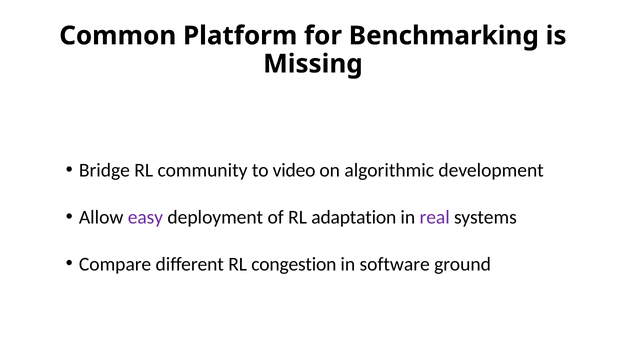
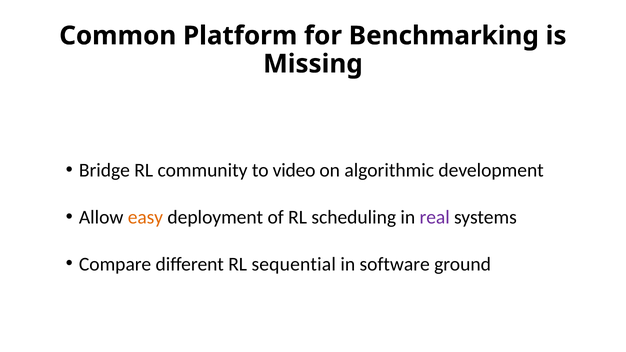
easy colour: purple -> orange (145, 217)
adaptation: adaptation -> scheduling (354, 217)
congestion: congestion -> sequential (294, 264)
